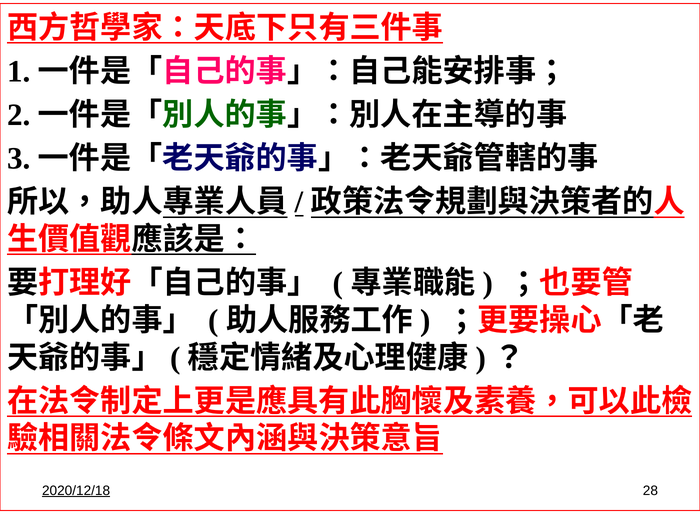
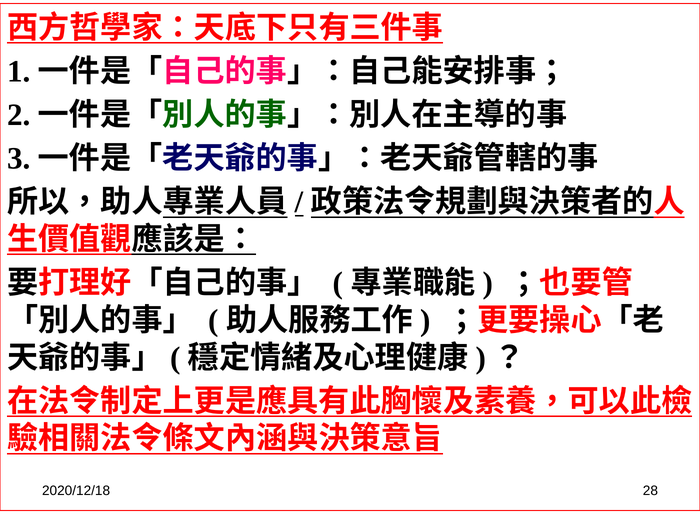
2020/12/18 underline: present -> none (76, 491)
